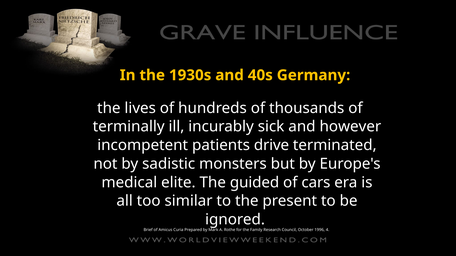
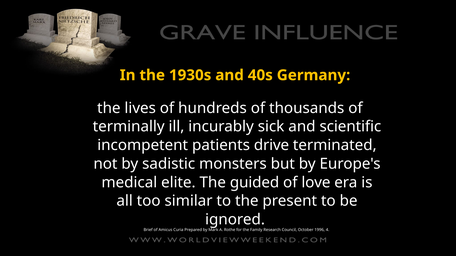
however: however -> scientific (350, 127)
cars: cars -> love (316, 183)
